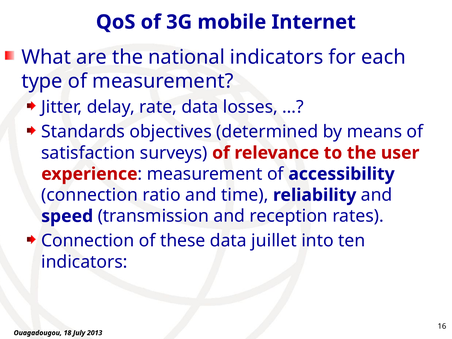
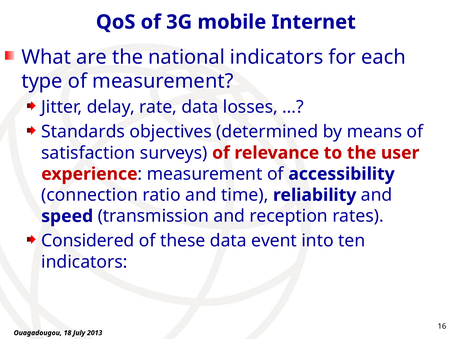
Connection: Connection -> Considered (88, 241)
juillet: juillet -> event (274, 241)
